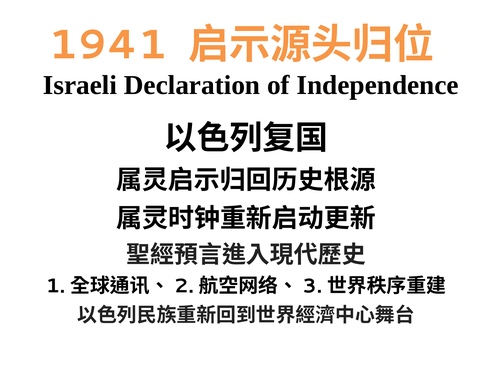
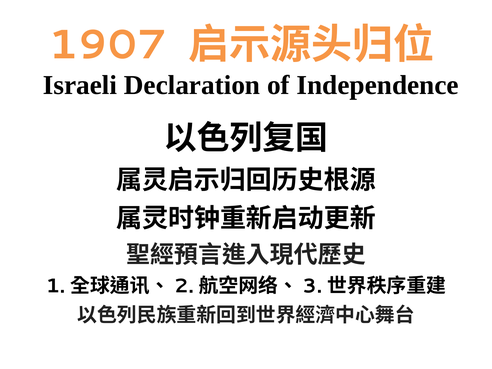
1941: 1941 -> 1907 (108, 45)
